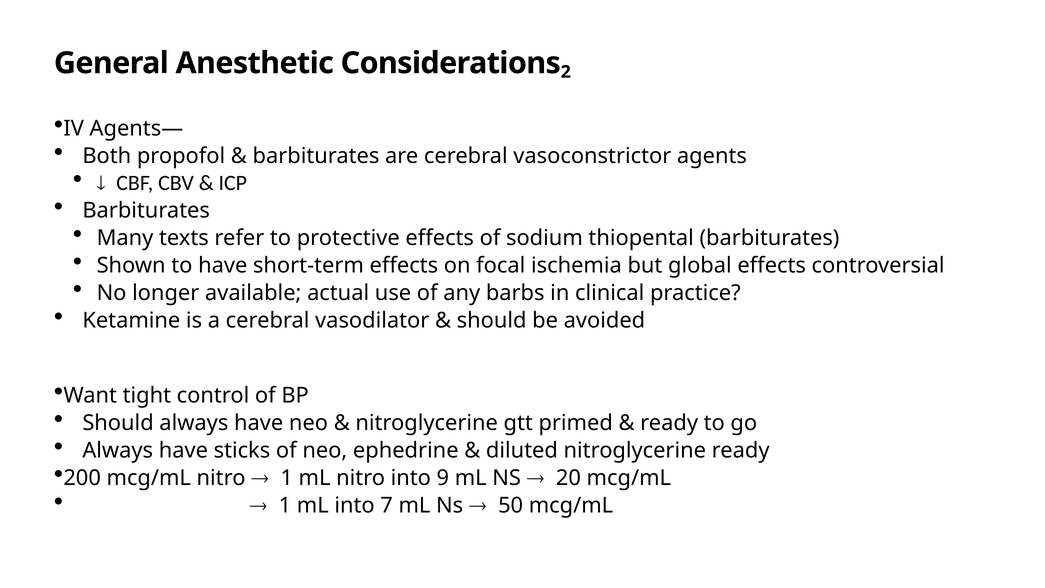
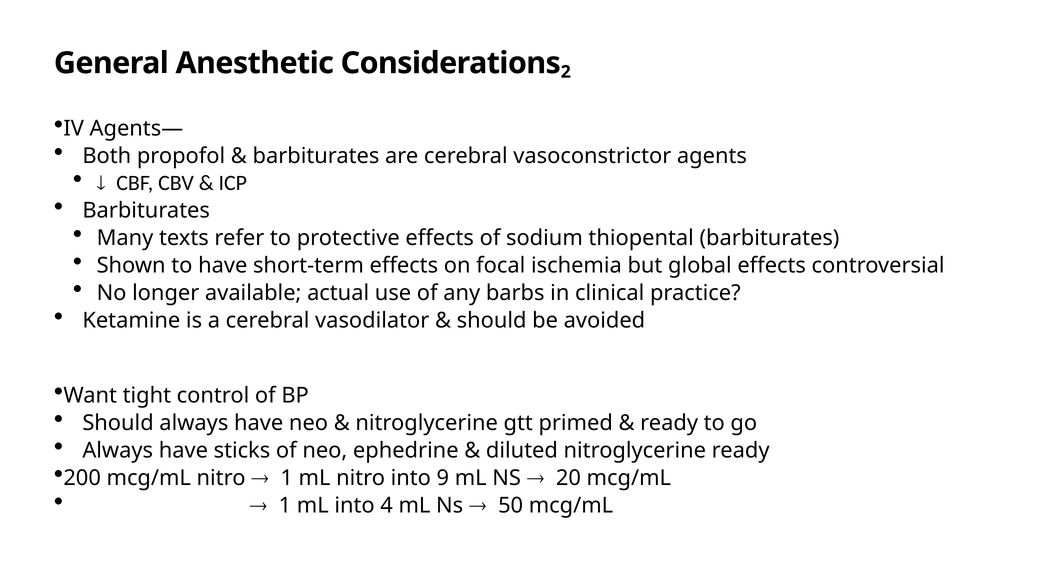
7: 7 -> 4 (387, 505)
